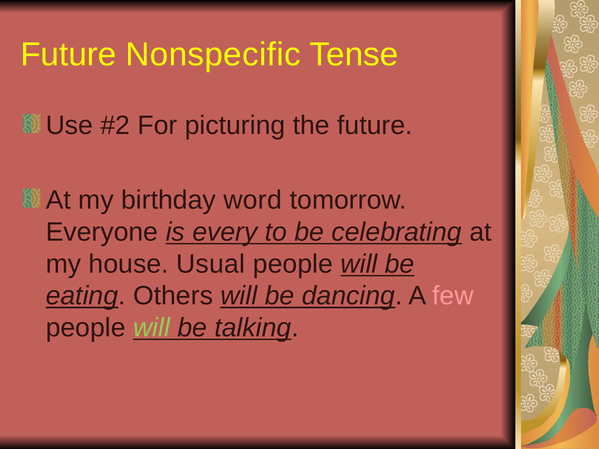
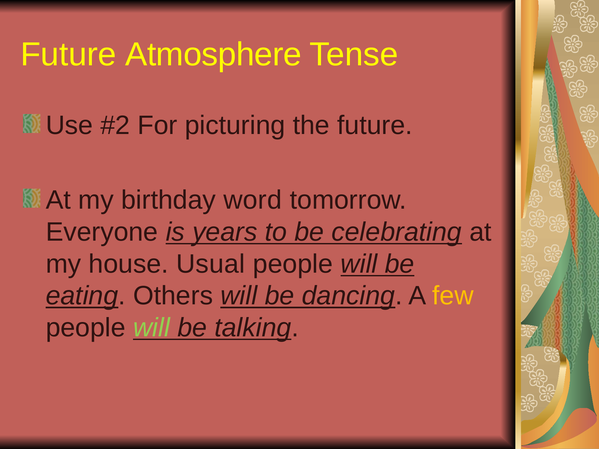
Nonspecific: Nonspecific -> Atmosphere (213, 55)
every: every -> years (225, 232)
few colour: pink -> yellow (453, 296)
